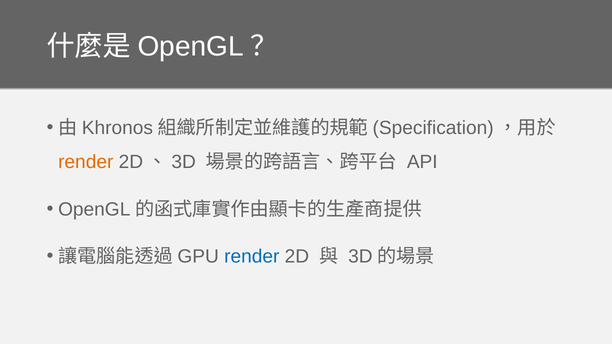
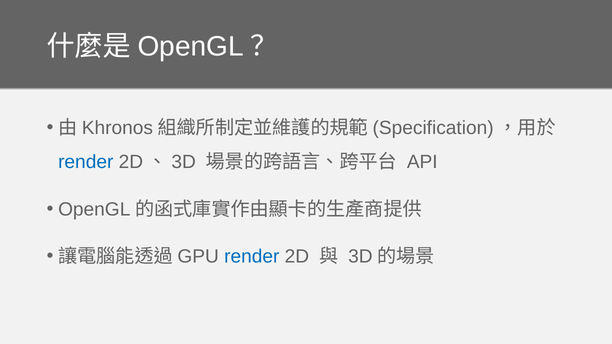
render colour: orange -> blue (86, 162)
